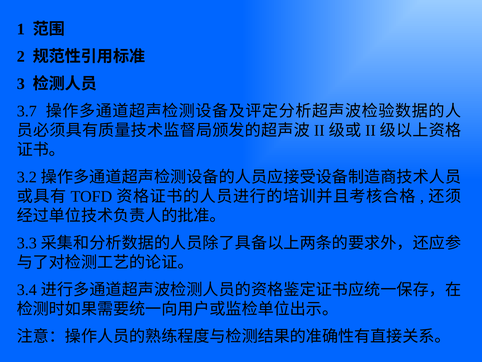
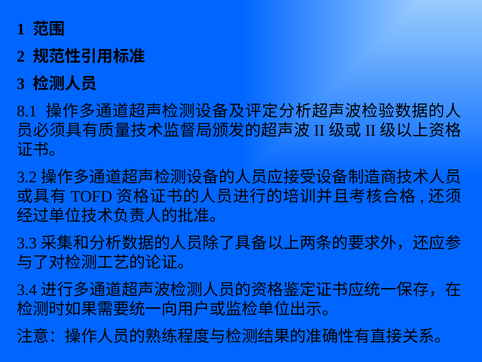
3.7: 3.7 -> 8.1 (27, 111)
